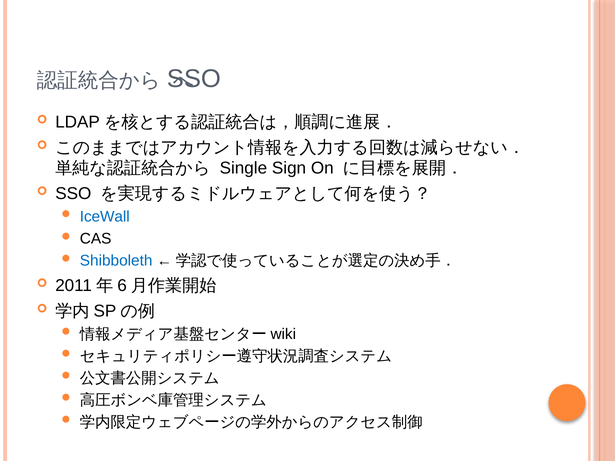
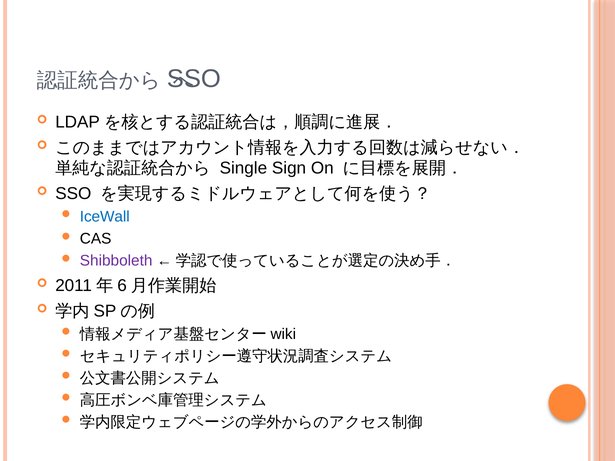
Shibboleth colour: blue -> purple (116, 261)
